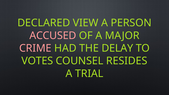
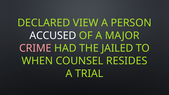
ACCUSED colour: pink -> white (53, 36)
DELAY: DELAY -> JAILED (117, 48)
VOTES: VOTES -> WHEN (37, 61)
